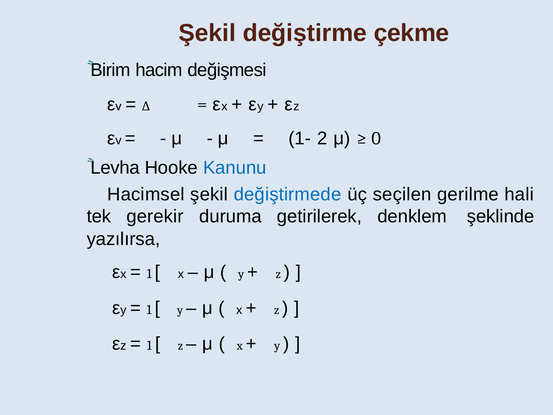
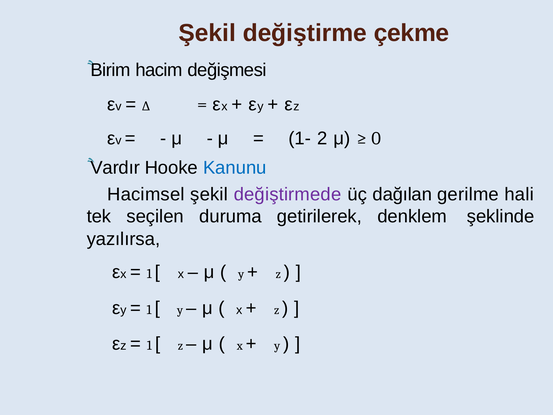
Levha: Levha -> Vardır (115, 167)
değiştirmede colour: blue -> purple (288, 194)
seçilen: seçilen -> dağılan (402, 194)
gerekir: gerekir -> seçilen (155, 216)
